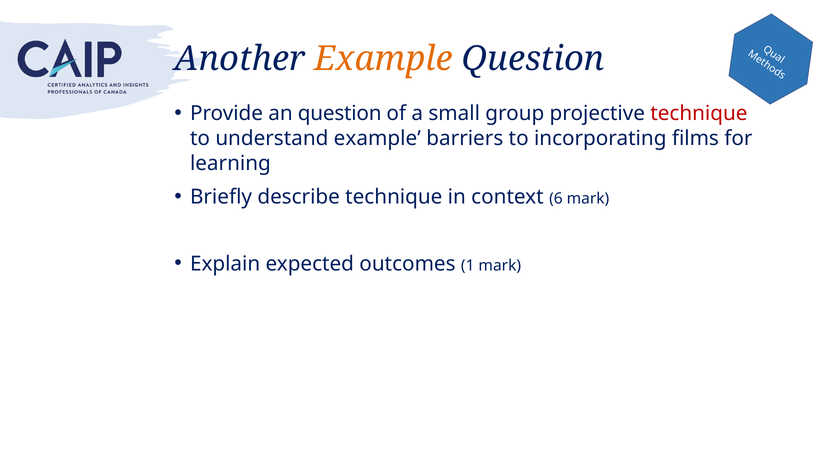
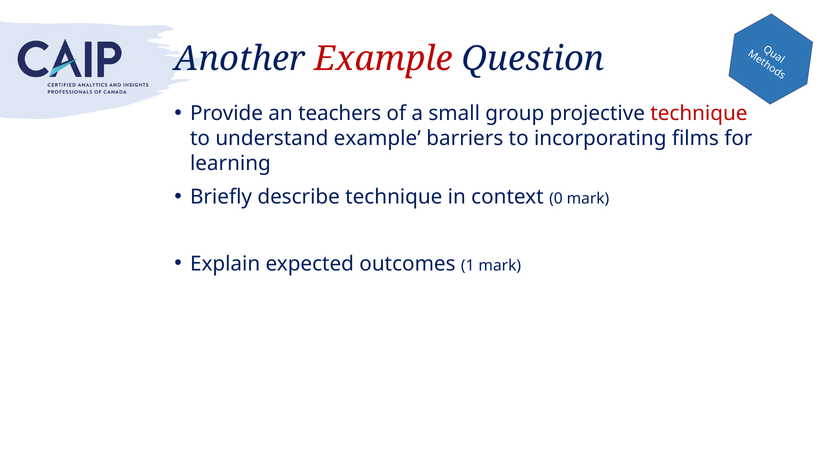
Example colour: orange -> red (384, 59)
an question: question -> teachers (340, 114)
6: 6 -> 0 (556, 198)
